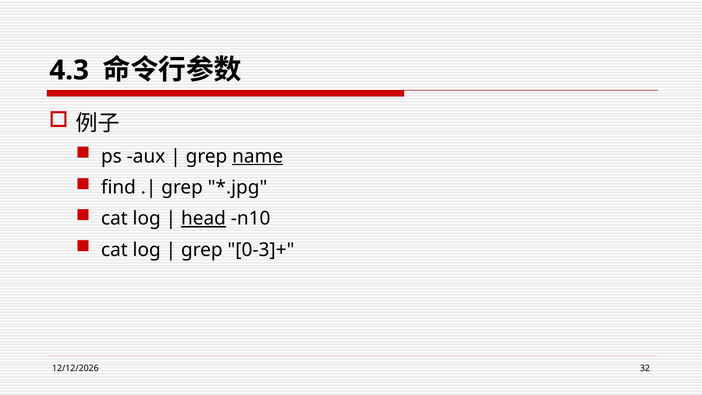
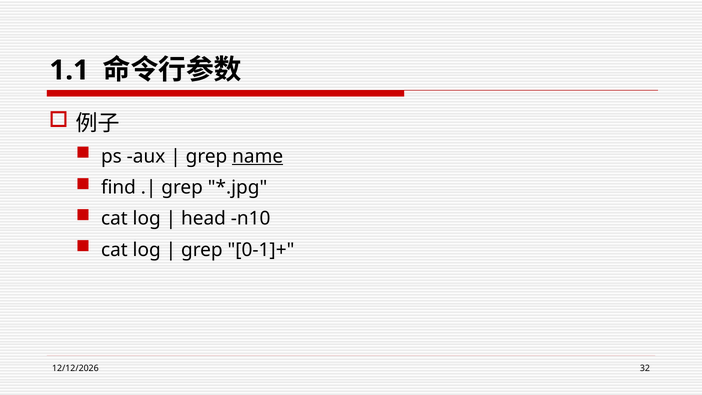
4.3: 4.3 -> 1.1 (69, 70)
head underline: present -> none (203, 219)
0-3]+: 0-3]+ -> 0-1]+ (261, 250)
